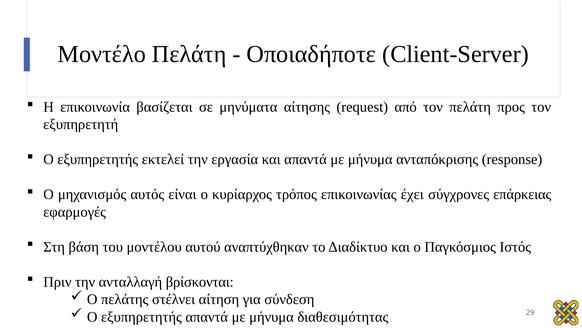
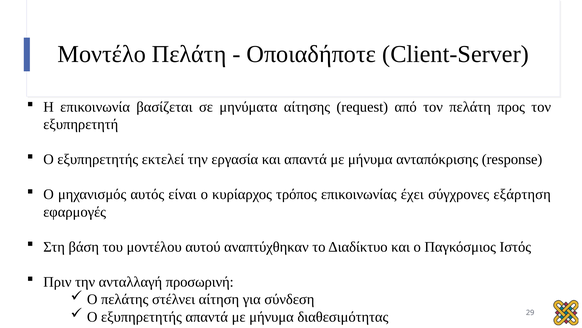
επάρκειας: επάρκειας -> εξάρτηση (522, 194)
βρίσκονται: βρίσκονται -> προσωρινή (200, 281)
